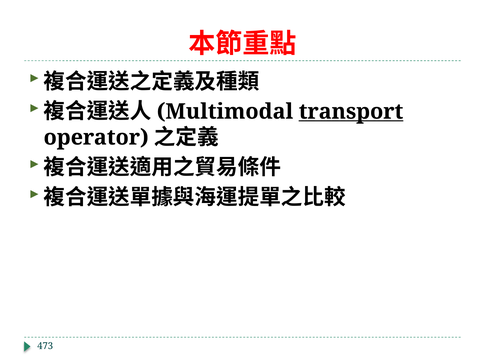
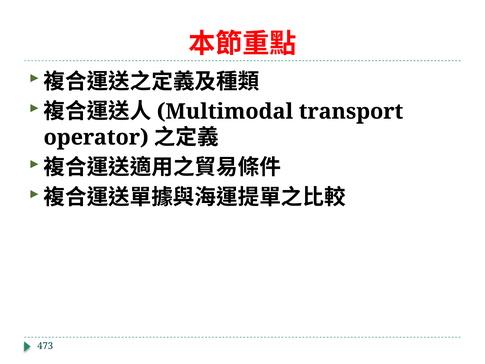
transport underline: present -> none (351, 111)
